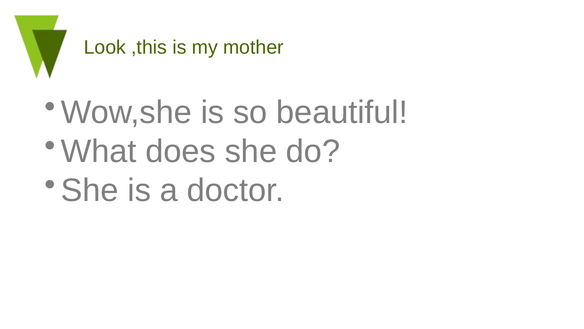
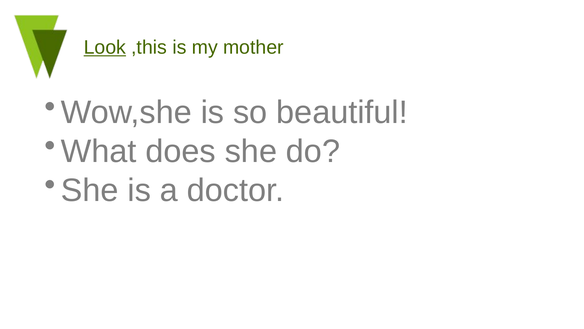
Look underline: none -> present (105, 47)
